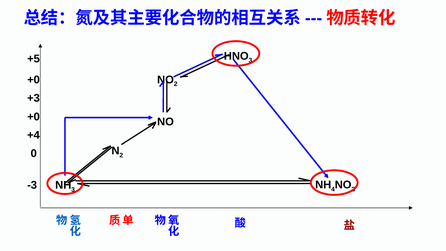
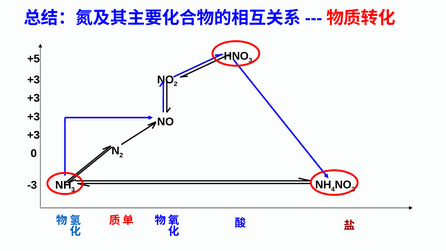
+0: +0 -> +3 (34, 80)
+0: +0 -> +3 (34, 117)
+4: +4 -> +3 (33, 135)
